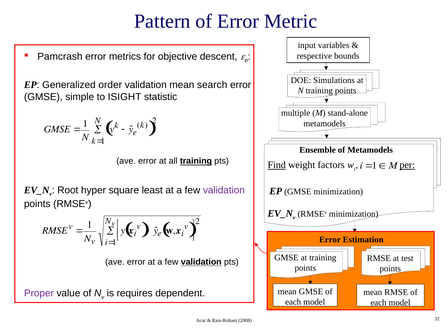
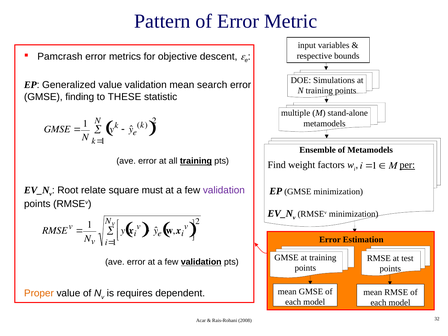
Generalized order: order -> value (110, 85)
simple: simple -> finding (80, 97)
ISIGHT: ISIGHT -> THESE (125, 97)
Find underline: present -> none (277, 165)
hyper: hyper -> relate (93, 190)
least: least -> must (152, 190)
Proper colour: purple -> orange (39, 293)
